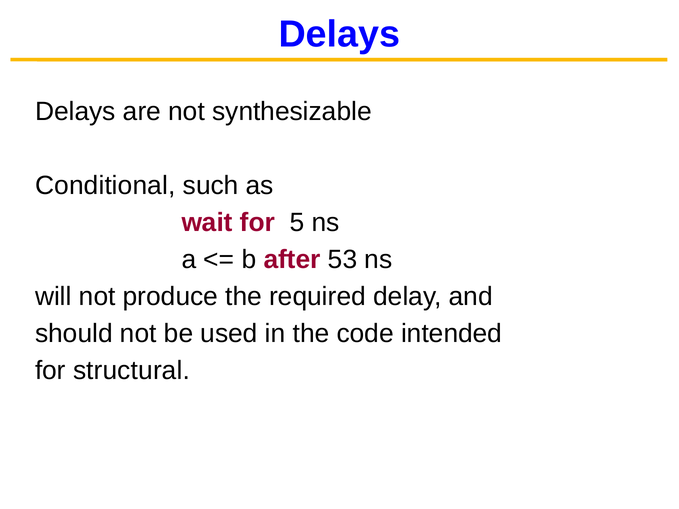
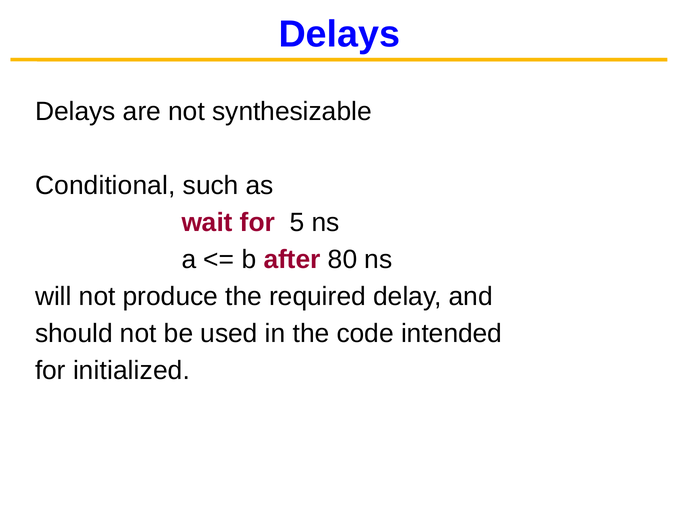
53: 53 -> 80 (343, 260)
structural: structural -> initialized (132, 371)
